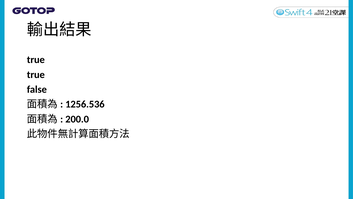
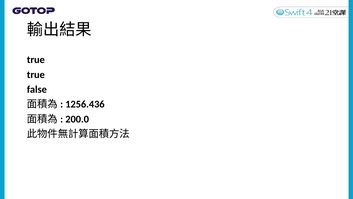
1256.536: 1256.536 -> 1256.436 (85, 104)
